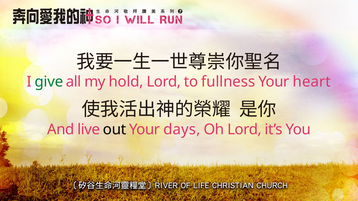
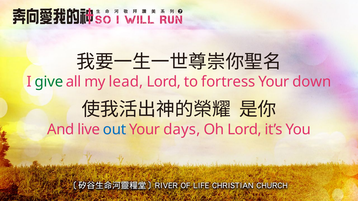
hold: hold -> lead (126, 82)
fullness: fullness -> fortress (228, 82)
heart: heart -> down (312, 82)
out colour: black -> blue (115, 130)
